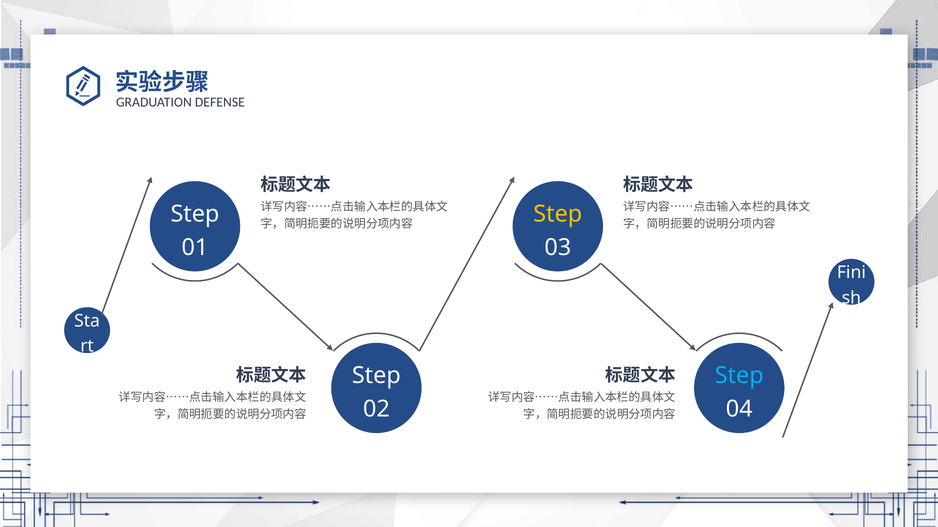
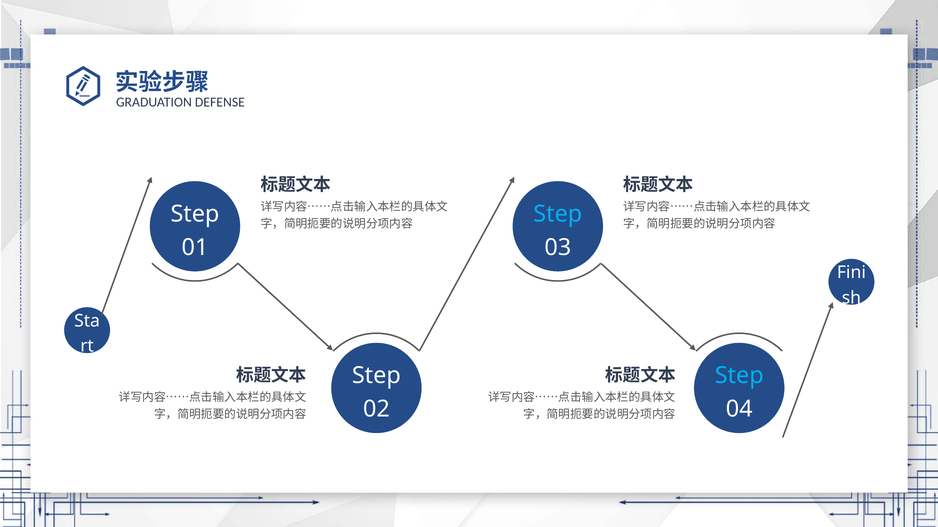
Step colour: yellow -> light blue (558, 214)
